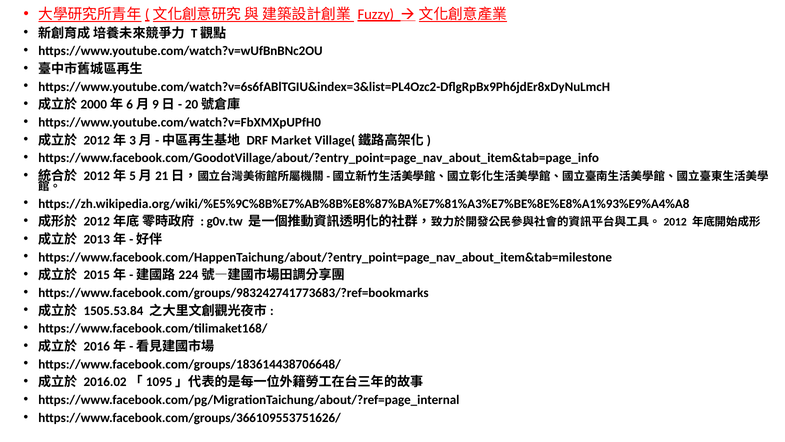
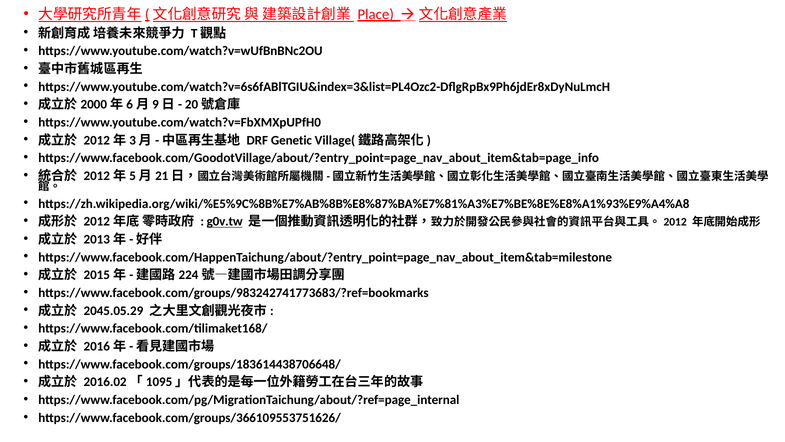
Fuzzy: Fuzzy -> Place (376, 15)
Market: Market -> Genetic (291, 140)
g0v.tw underline: none -> present (225, 221)
1505.53.84: 1505.53.84 -> 2045.05.29 (113, 310)
